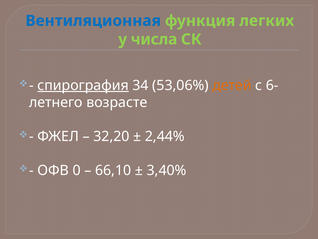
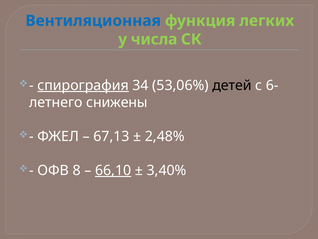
детей colour: orange -> black (232, 85)
возрасте: возрасте -> снижены (117, 102)
32,20: 32,20 -> 67,13 (111, 136)
2,44%: 2,44% -> 2,48% (165, 136)
0: 0 -> 8 (77, 170)
66,10 underline: none -> present (113, 170)
